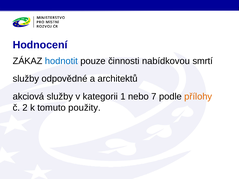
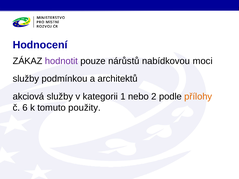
hodnotit colour: blue -> purple (61, 61)
činnosti: činnosti -> nárůstů (124, 61)
smrtí: smrtí -> moci (203, 61)
odpovědné: odpovědné -> podmínkou (64, 79)
7: 7 -> 2 (154, 97)
2: 2 -> 6 (25, 108)
